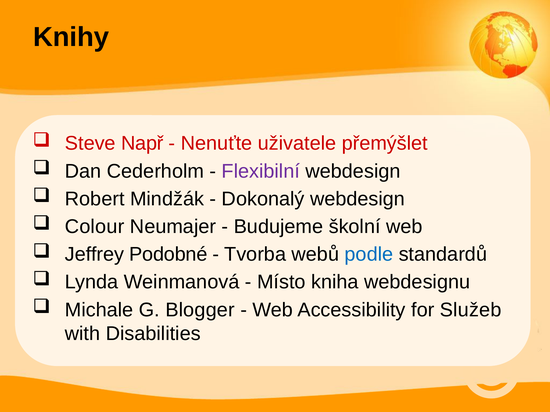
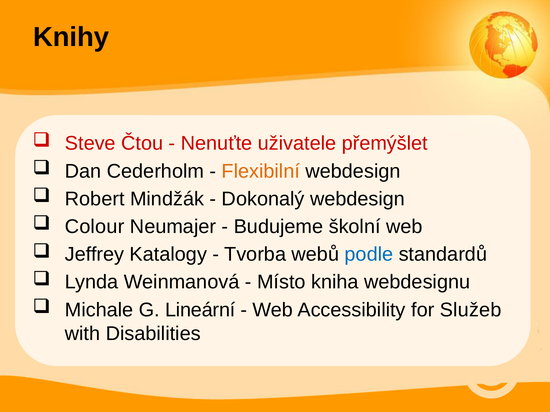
Např: Např -> Čtou (142, 144)
Flexibilní colour: purple -> orange (261, 171)
Podobné: Podobné -> Katalogy (168, 255)
Blogger: Blogger -> Lineární (200, 310)
